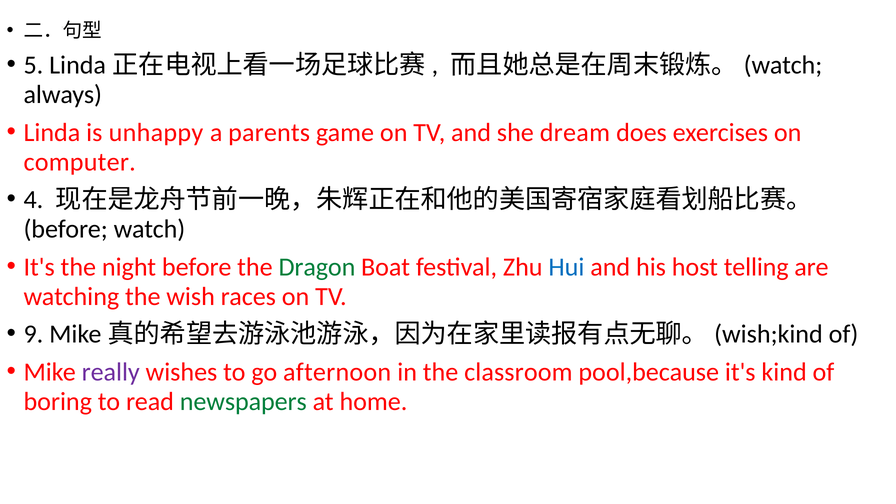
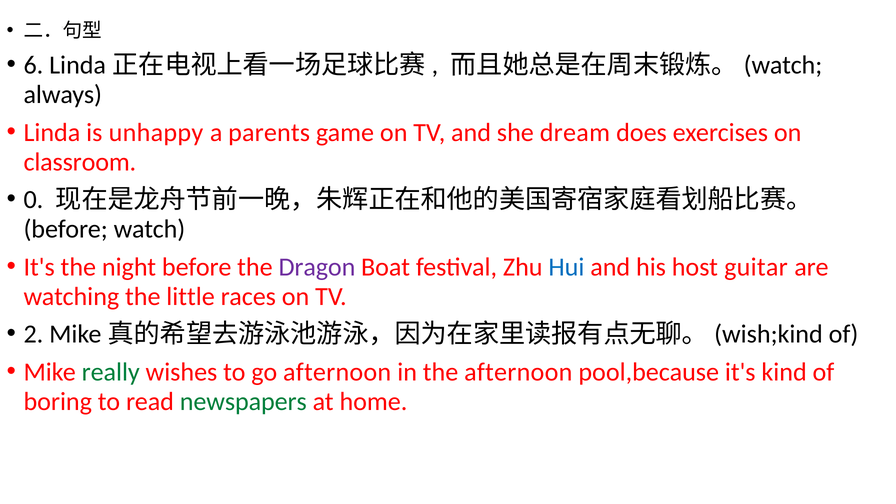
5: 5 -> 6 (33, 65)
computer: computer -> classroom (80, 162)
4: 4 -> 0 (33, 200)
Dragon colour: green -> purple (317, 267)
telling: telling -> guitar (756, 267)
wish: wish -> little (191, 296)
9: 9 -> 2 (33, 334)
really colour: purple -> green (111, 372)
the classroom: classroom -> afternoon (518, 372)
